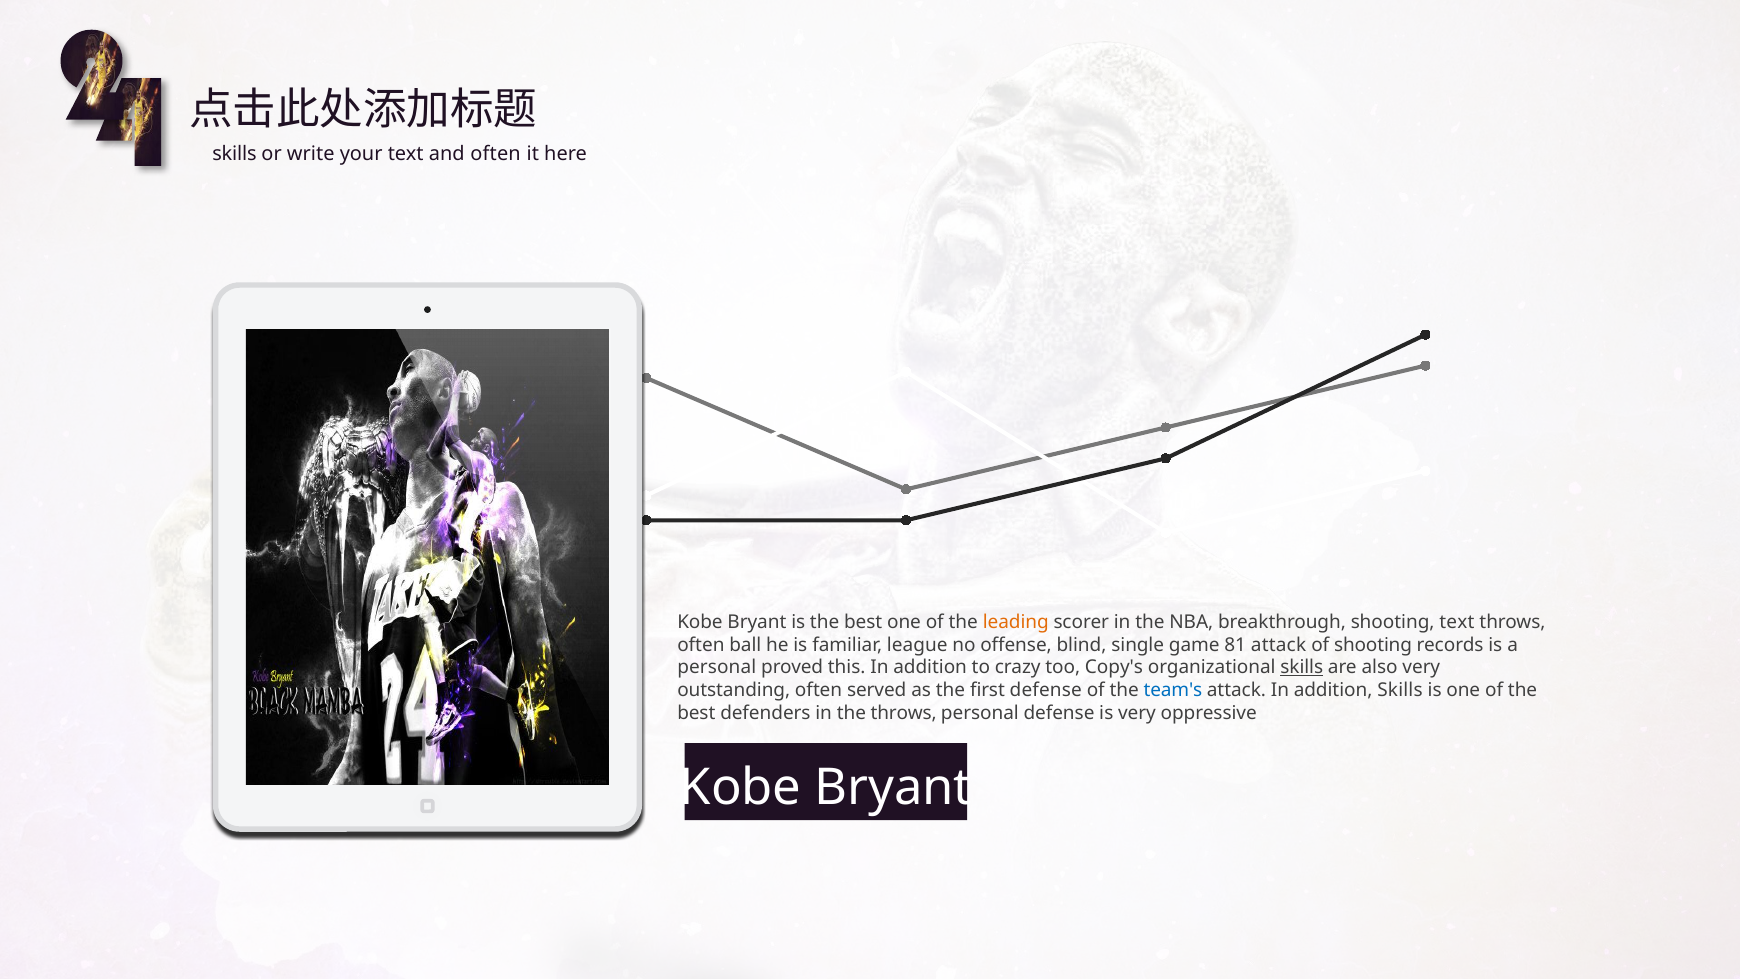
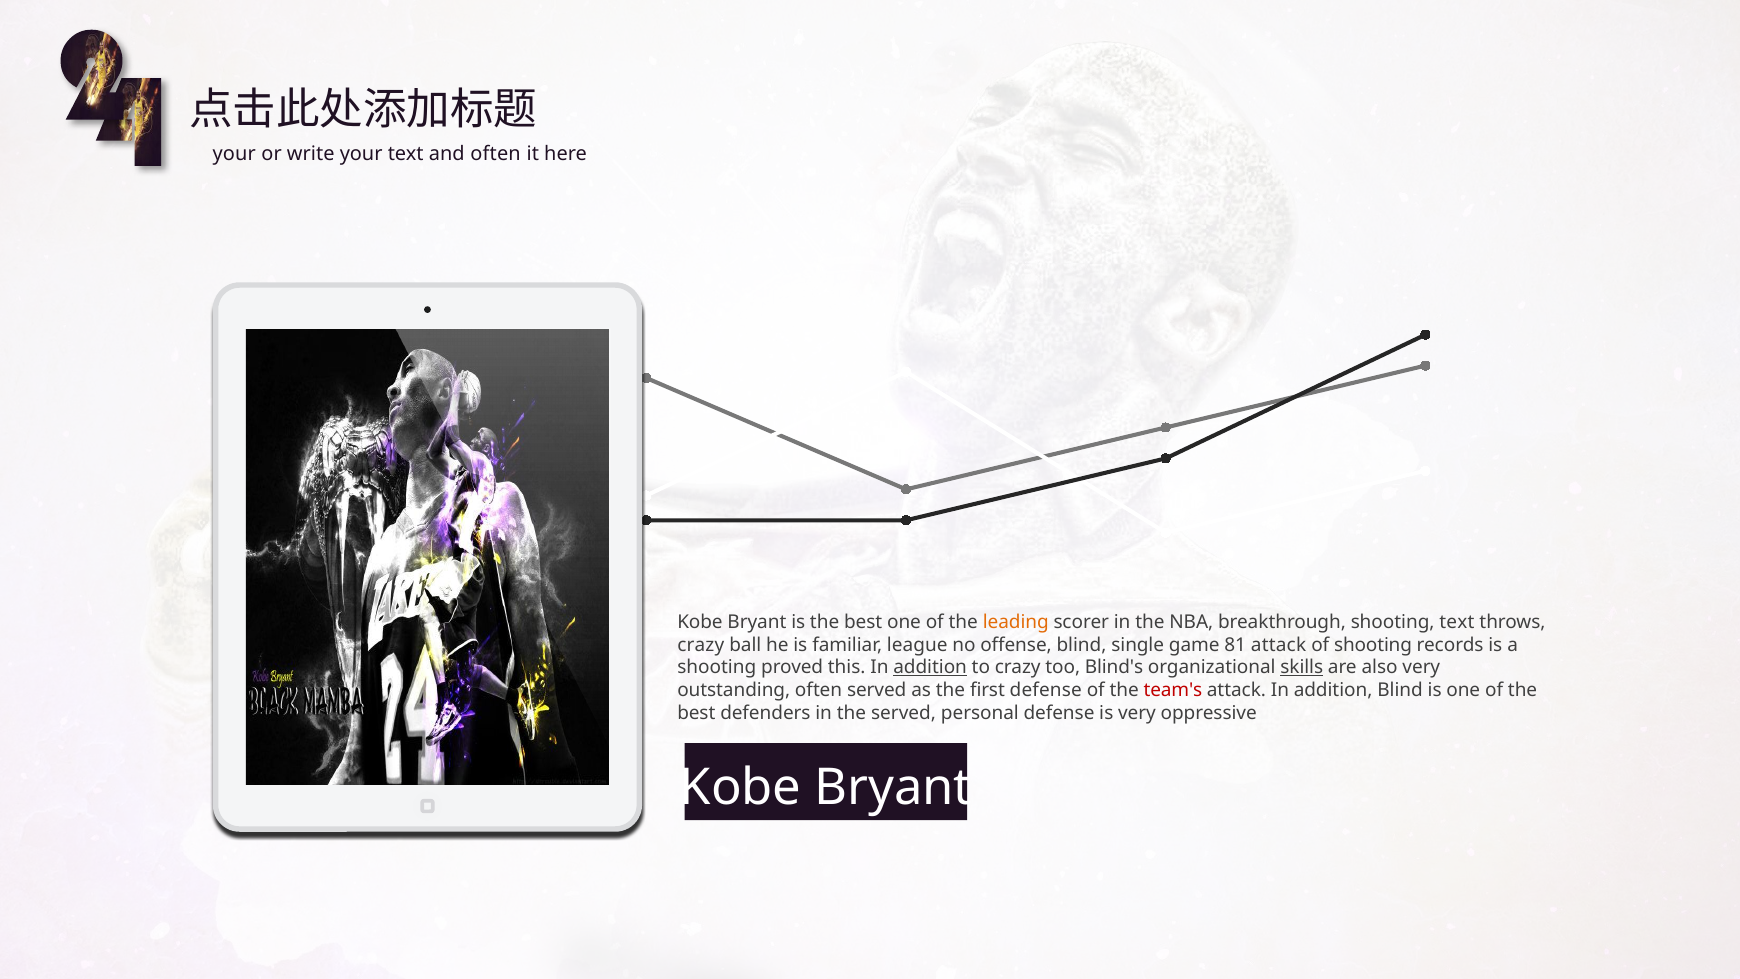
skills: skills -> your (234, 154)
often: often -> crazy (701, 645)
personal: personal -> shooting (717, 667)
addition underline: none -> present (930, 667)
Copy's: Copy's -> Blind's (1114, 667)
team's colour: blue -> red (1173, 690)
addition Skills: Skills -> Blind (1400, 690)
the throws: throws -> served (904, 713)
